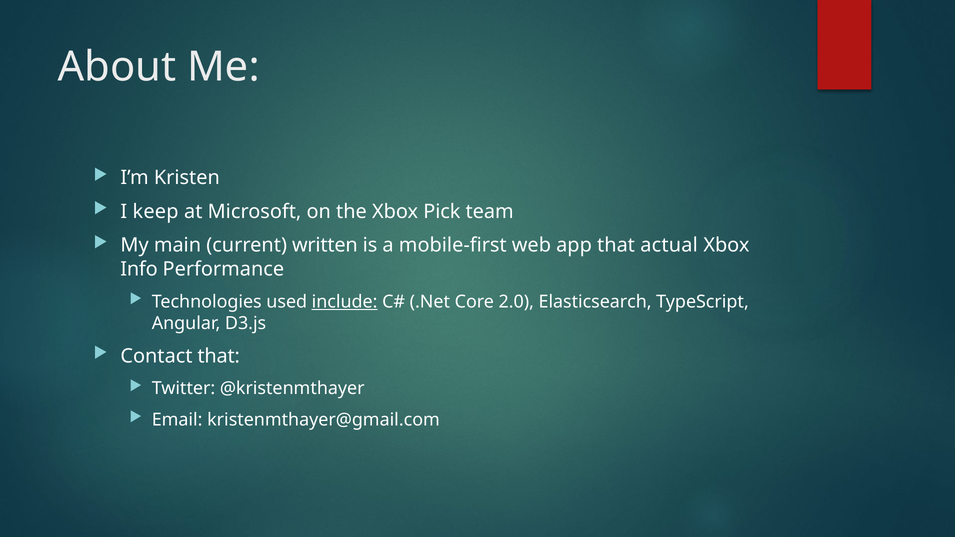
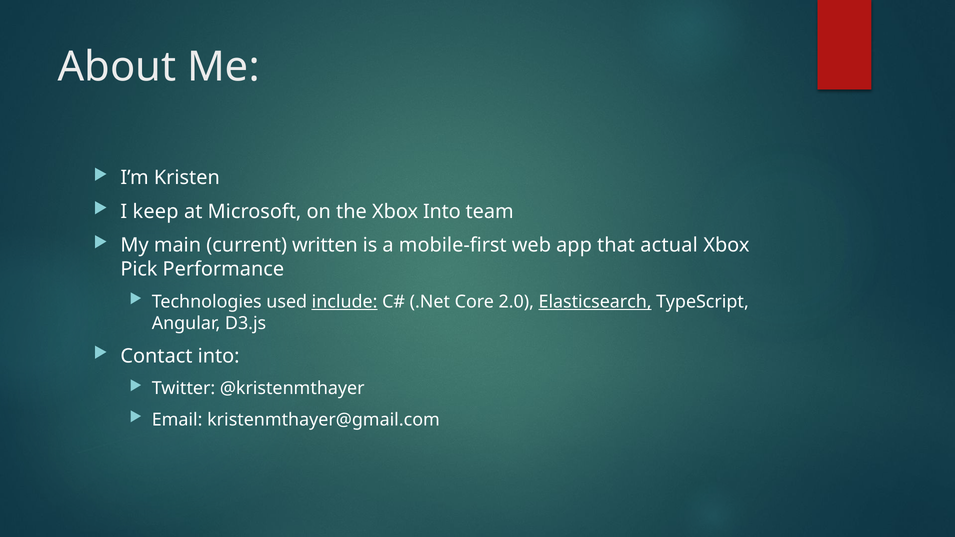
Xbox Pick: Pick -> Into (442, 212)
Info: Info -> Pick (139, 269)
Elasticsearch underline: none -> present (595, 302)
Contact that: that -> into (219, 356)
